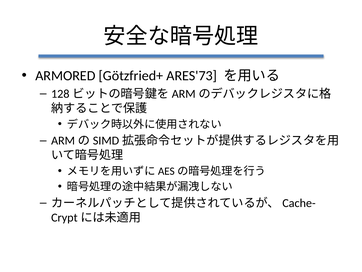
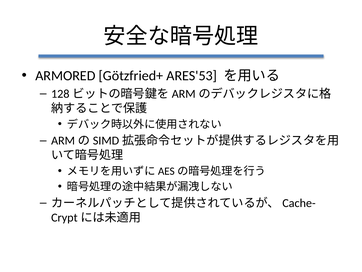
ARES'73: ARES'73 -> ARES'53 (192, 76)
